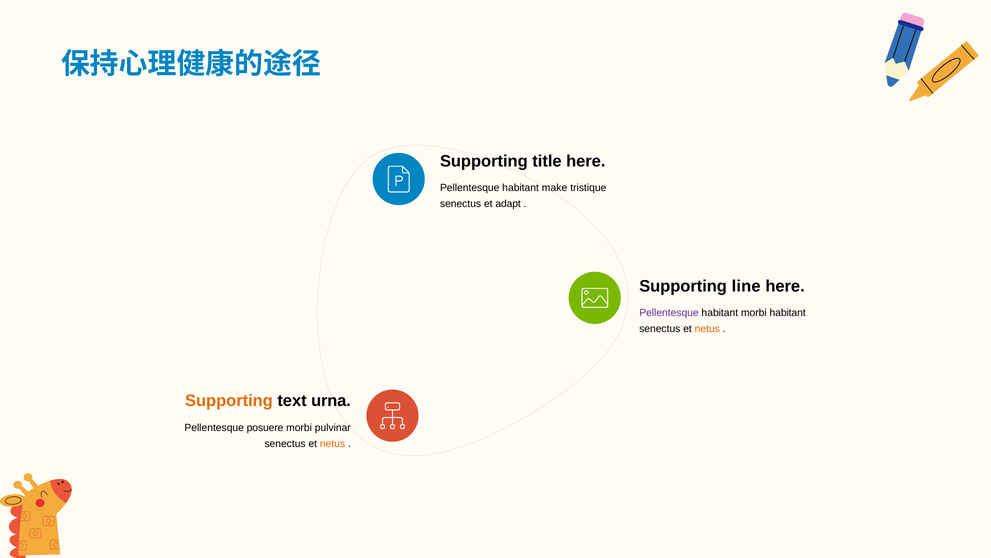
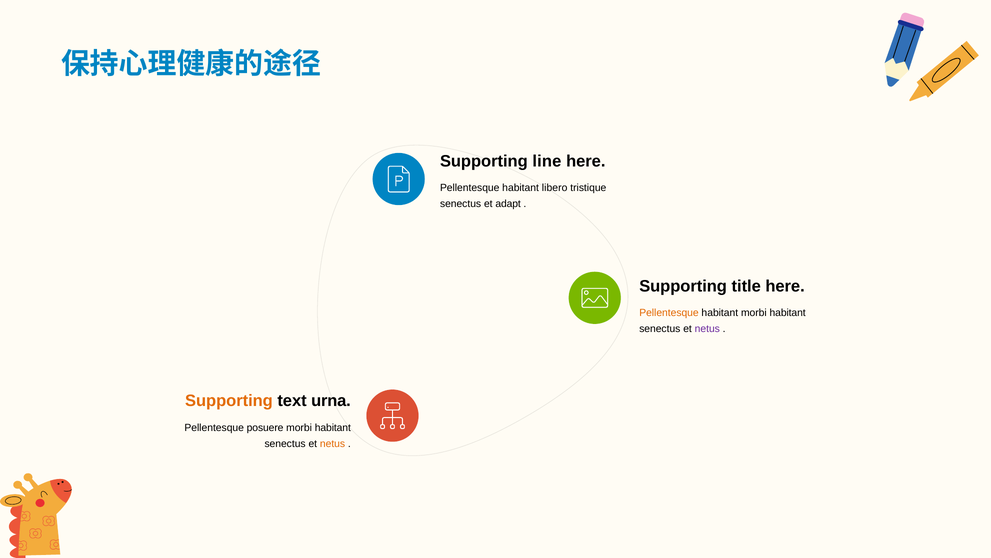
title: title -> line (547, 161)
make: make -> libero (555, 188)
line: line -> title (746, 286)
Pellentesque colour: purple -> orange (669, 313)
netus colour: orange -> purple (707, 329)
pulvinar: pulvinar -> habitant (333, 427)
